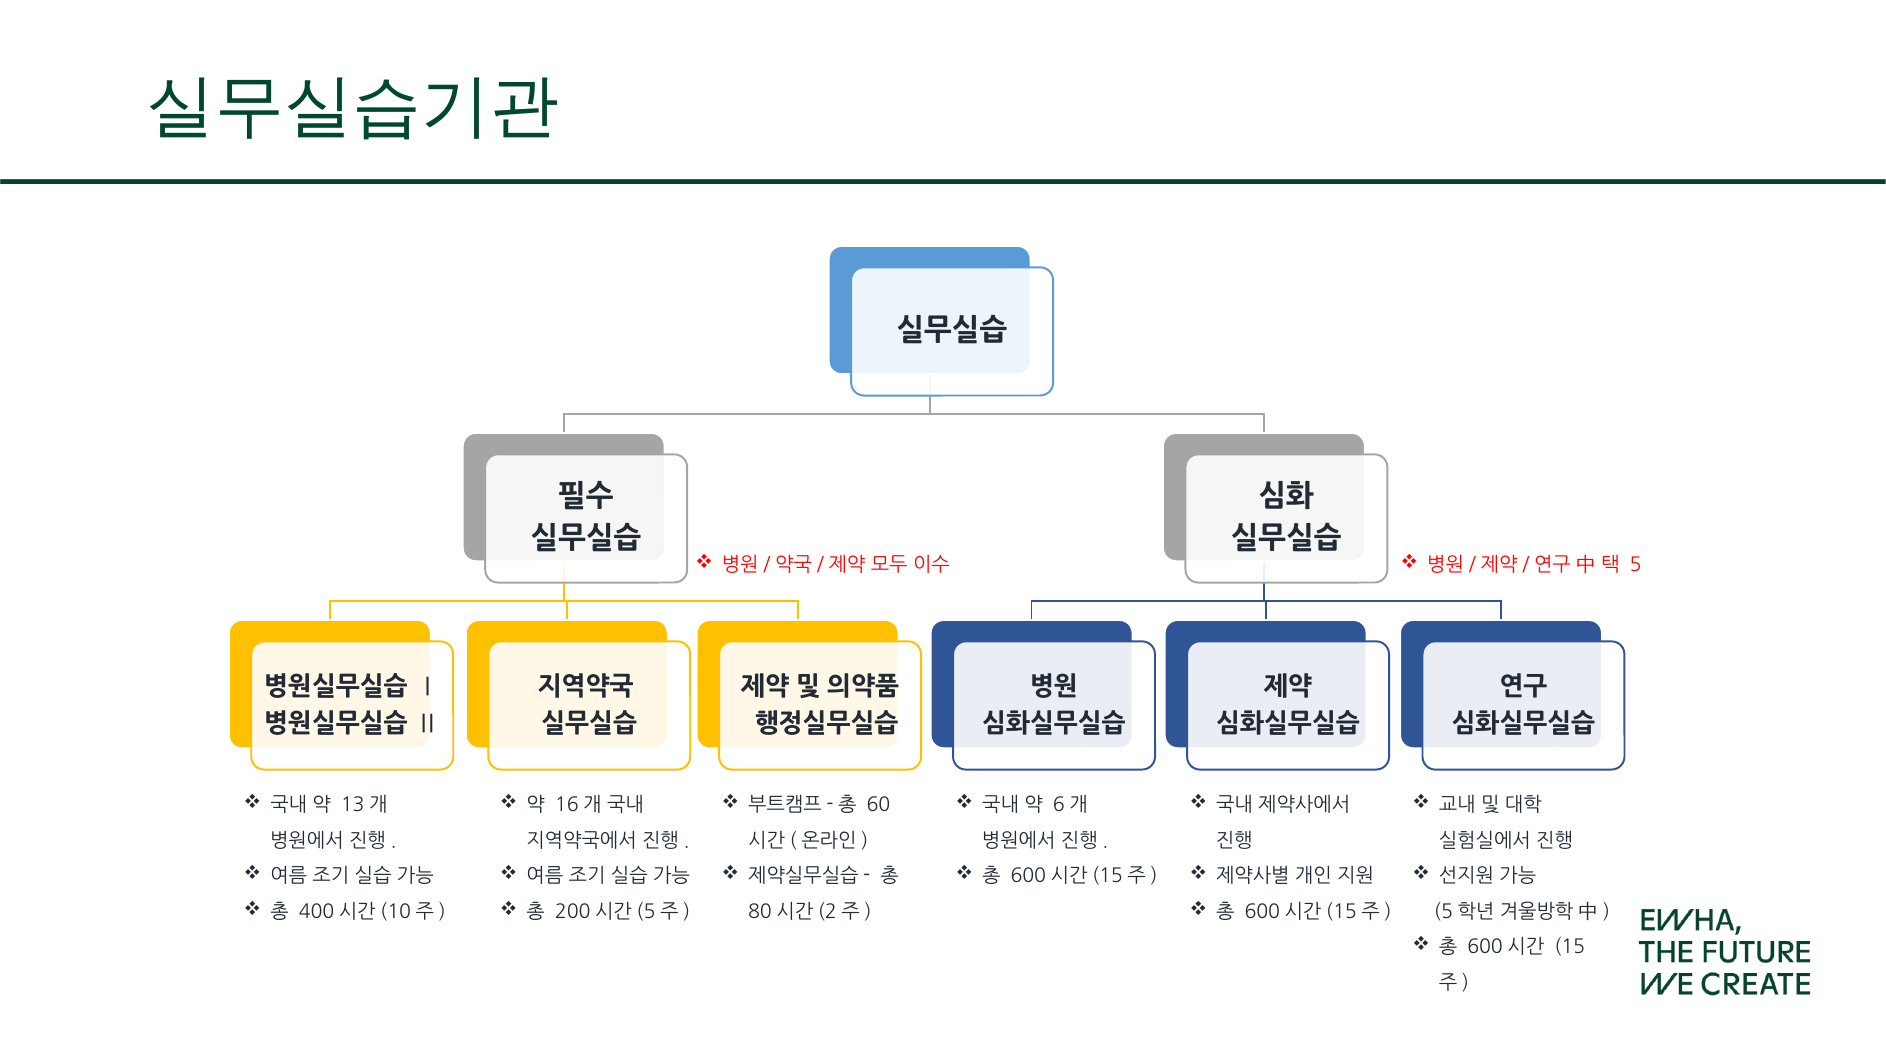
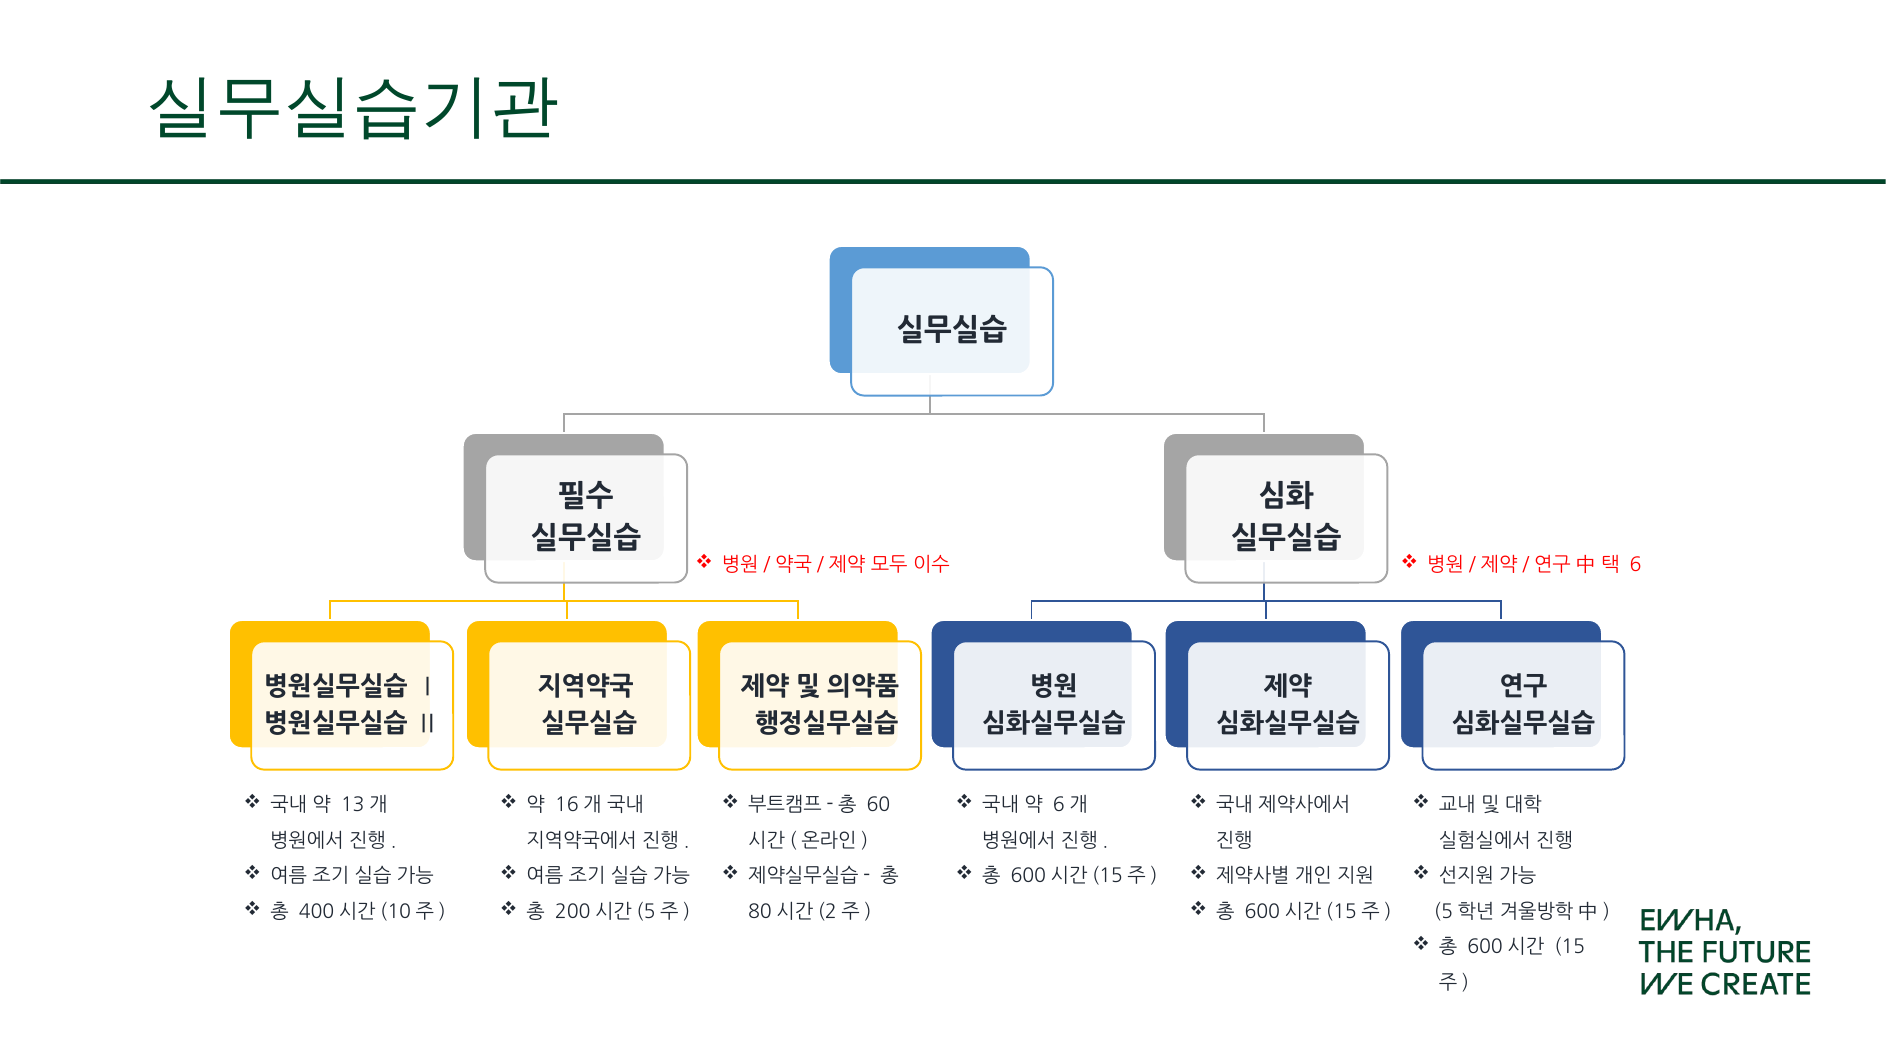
5: 5 -> 6 (1636, 565)
